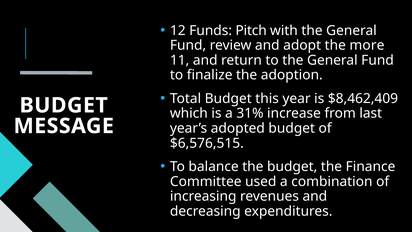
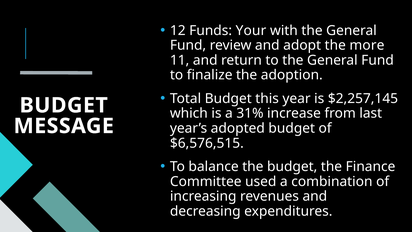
Pitch: Pitch -> Your (251, 31)
$8,462,409: $8,462,409 -> $2,257,145 (363, 98)
